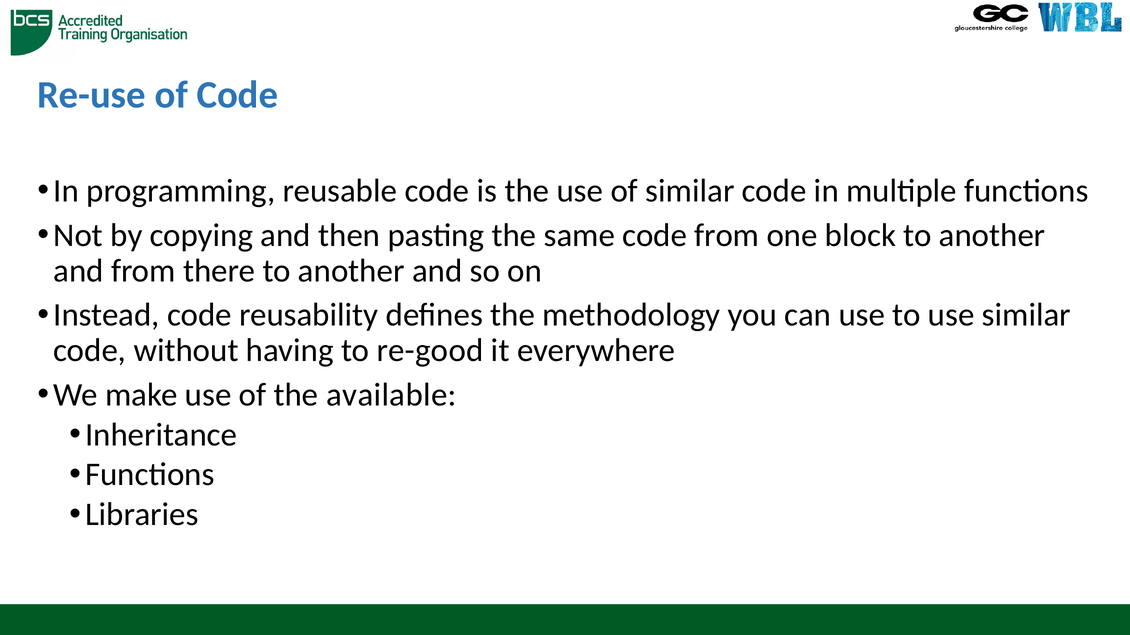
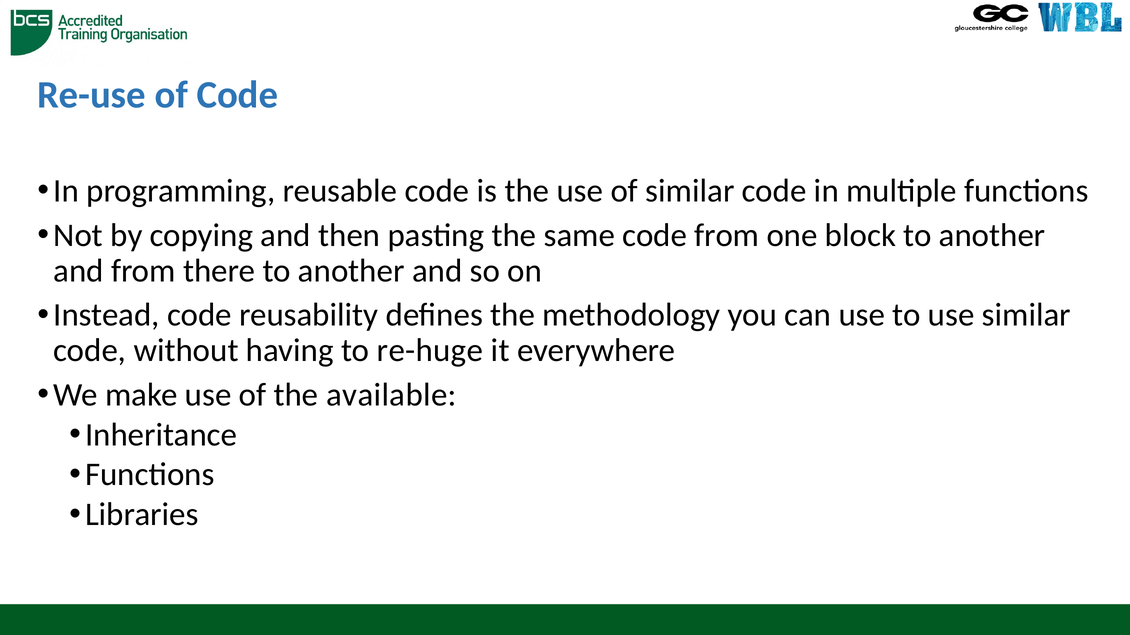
re-good: re-good -> re-huge (430, 351)
